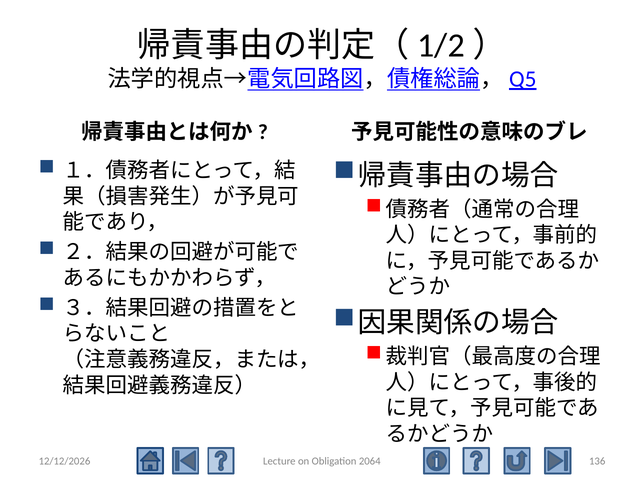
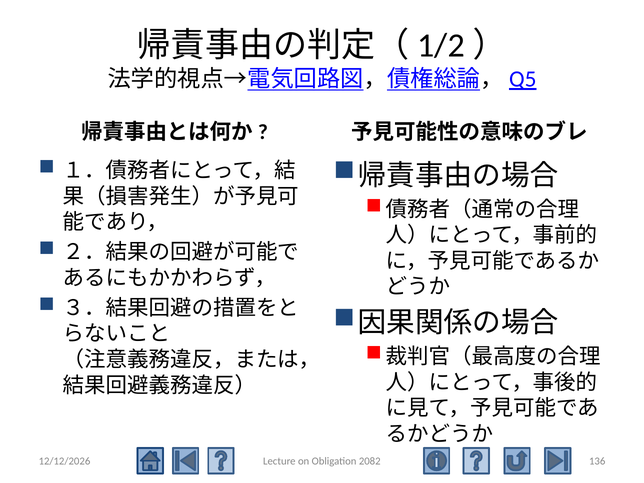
2064: 2064 -> 2082 (370, 461)
